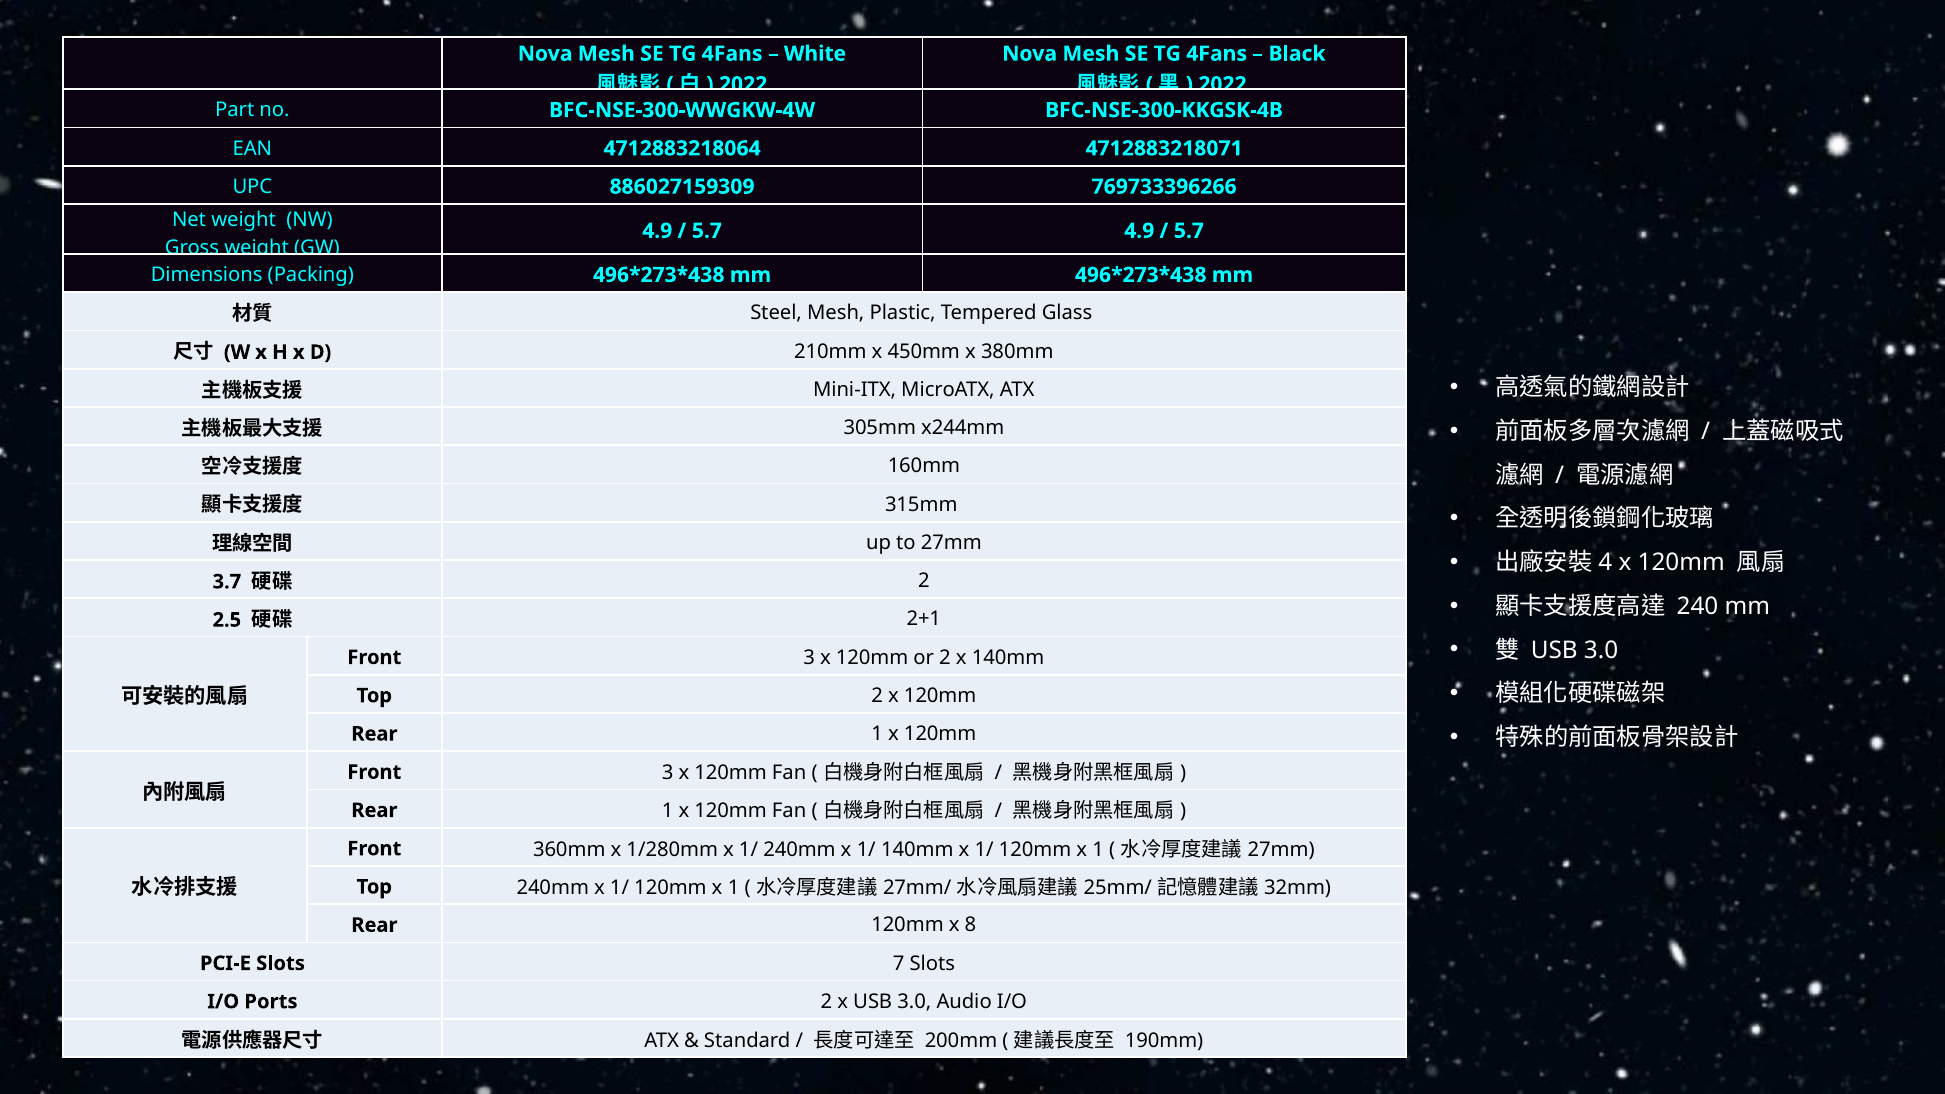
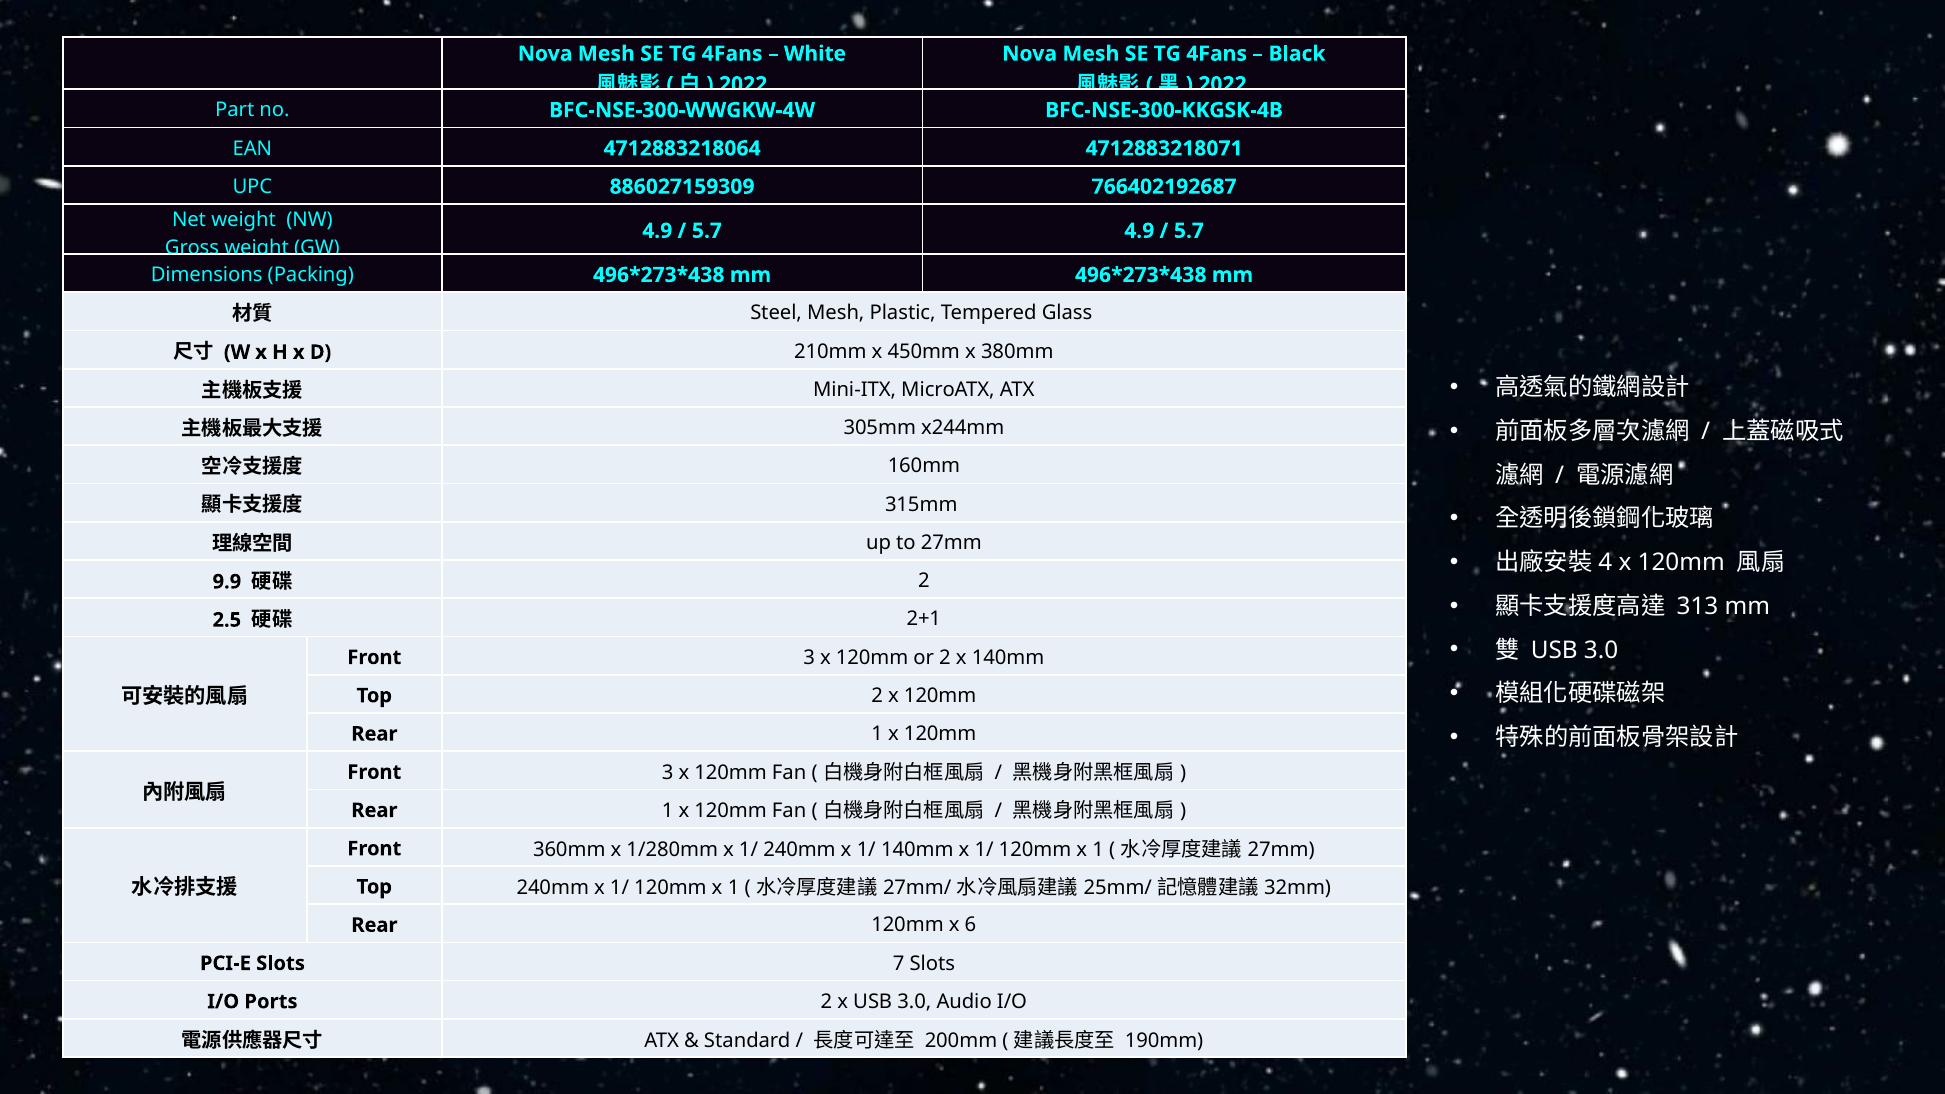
769733396266: 769733396266 -> 766402192687 (1164, 187)
3.7: 3.7 -> 9.9 (227, 582)
240: 240 -> 313 (1698, 606)
8: 8 -> 6 (970, 925)
